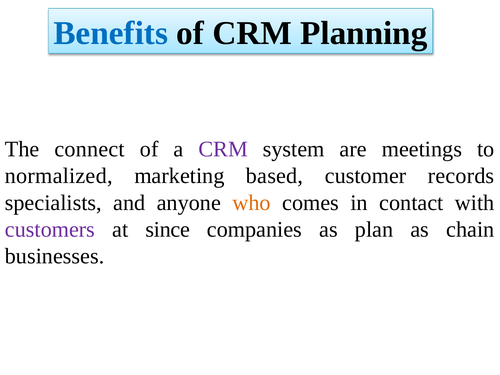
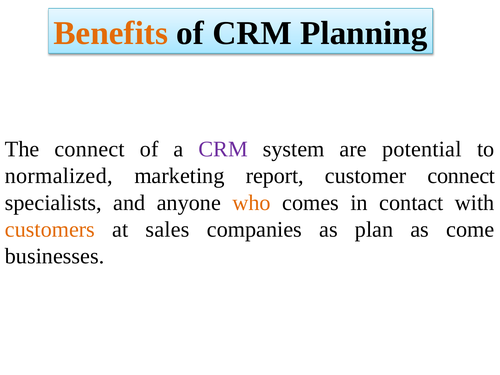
Benefits colour: blue -> orange (111, 33)
meetings: meetings -> potential (422, 149)
based: based -> report (275, 176)
customer records: records -> connect (461, 176)
customers colour: purple -> orange (50, 229)
since: since -> sales (167, 229)
chain: chain -> come (470, 229)
